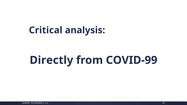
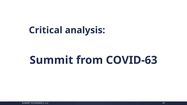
Directly: Directly -> Summit (51, 60)
COVID-99: COVID-99 -> COVID-63 (132, 60)
